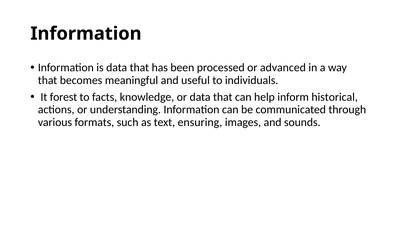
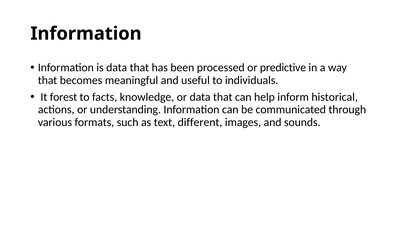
advanced: advanced -> predictive (283, 67)
ensuring: ensuring -> different (200, 122)
